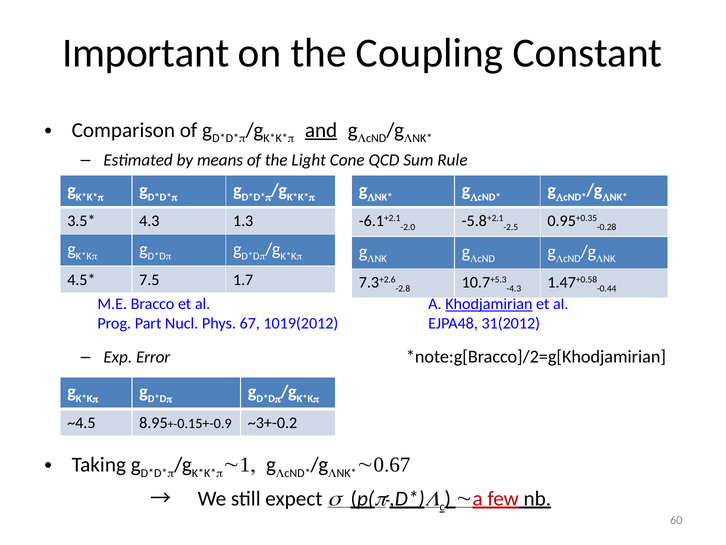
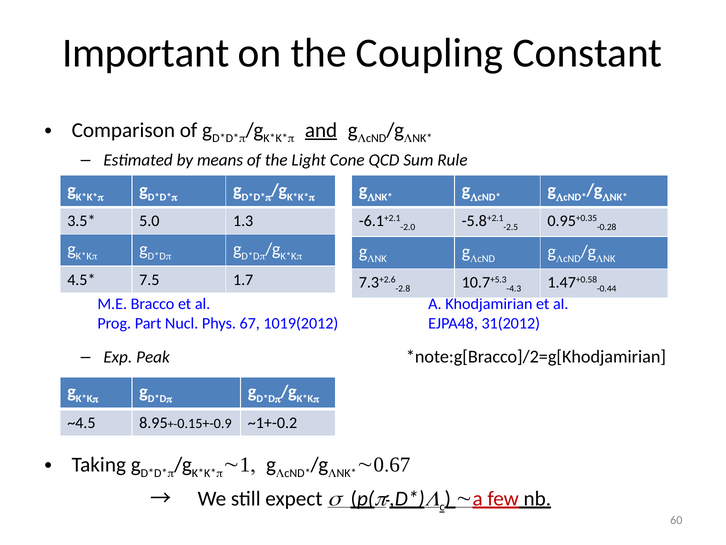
4.3: 4.3 -> 5.0 (149, 221)
Khodjamirian underline: present -> none (489, 304)
Error: Error -> Peak (153, 357)
~3+-0.2: ~3+-0.2 -> ~1+-0.2 (273, 422)
